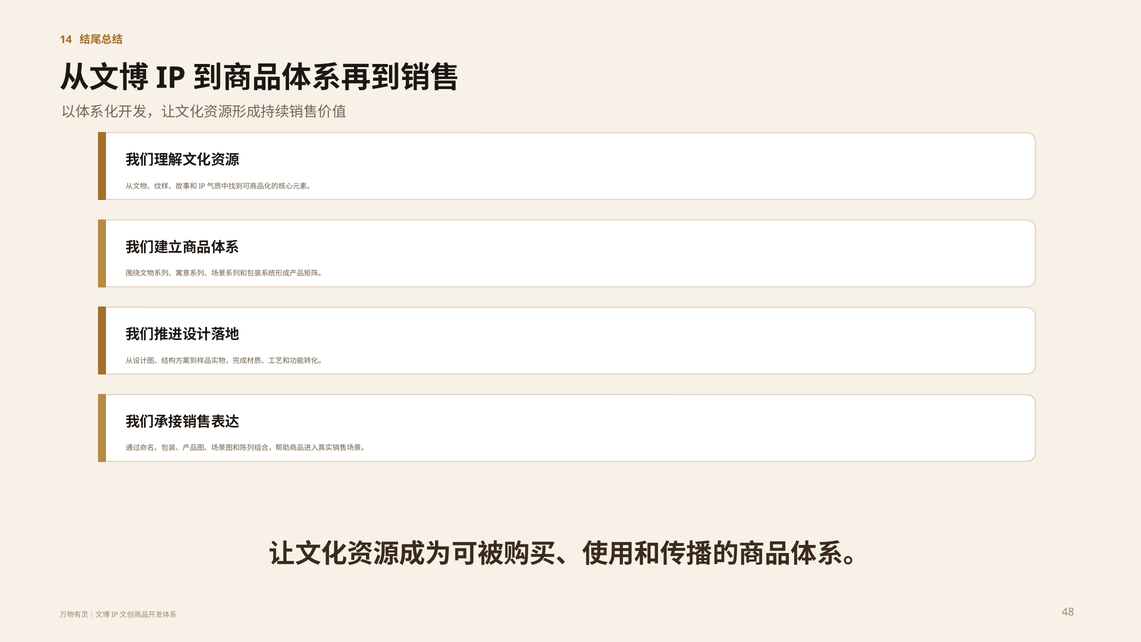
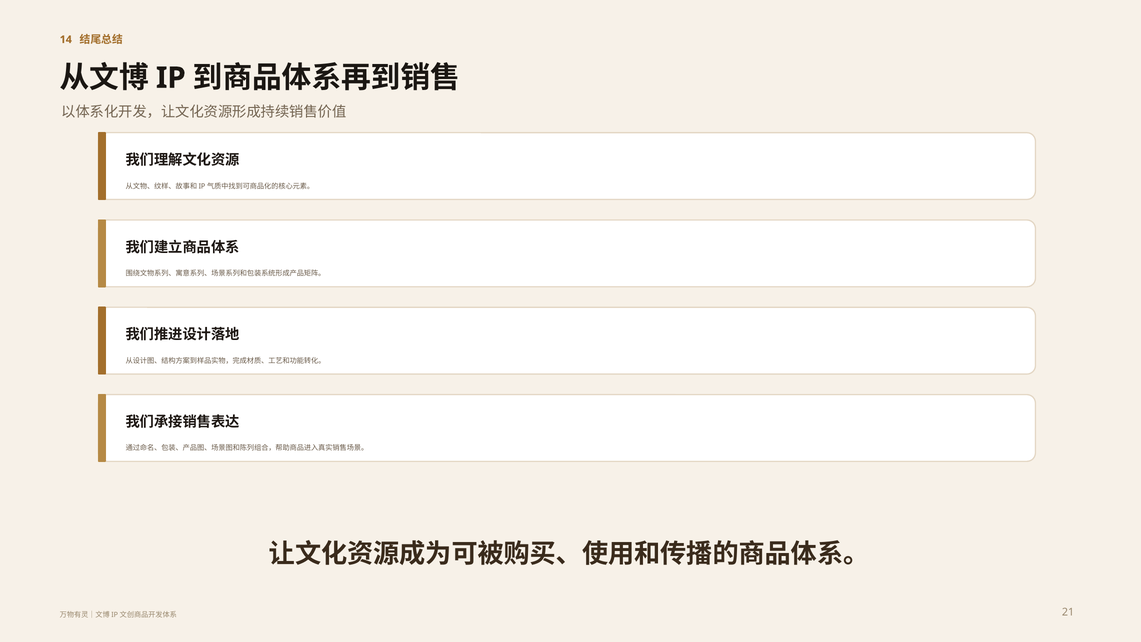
48: 48 -> 21 (1068, 612)
